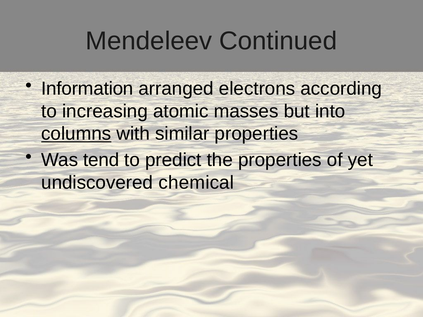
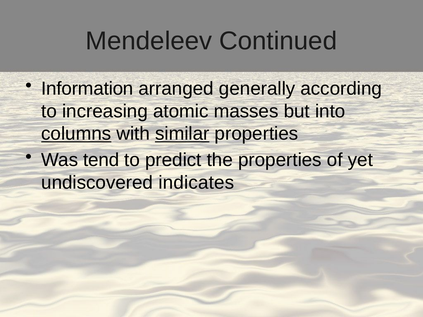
electrons: electrons -> generally (257, 89)
similar underline: none -> present (182, 134)
chemical: chemical -> indicates (196, 183)
